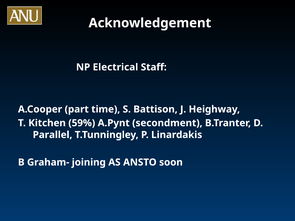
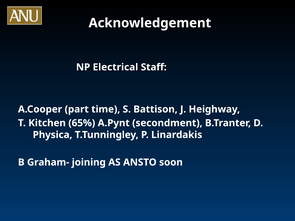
59%: 59% -> 65% (82, 123)
Parallel: Parallel -> Physica (53, 135)
